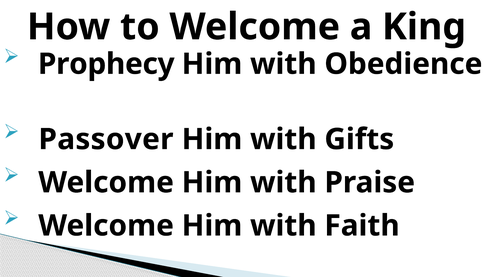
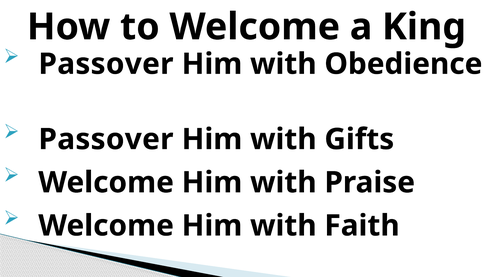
Prophecy: Prophecy -> Passover (106, 64)
